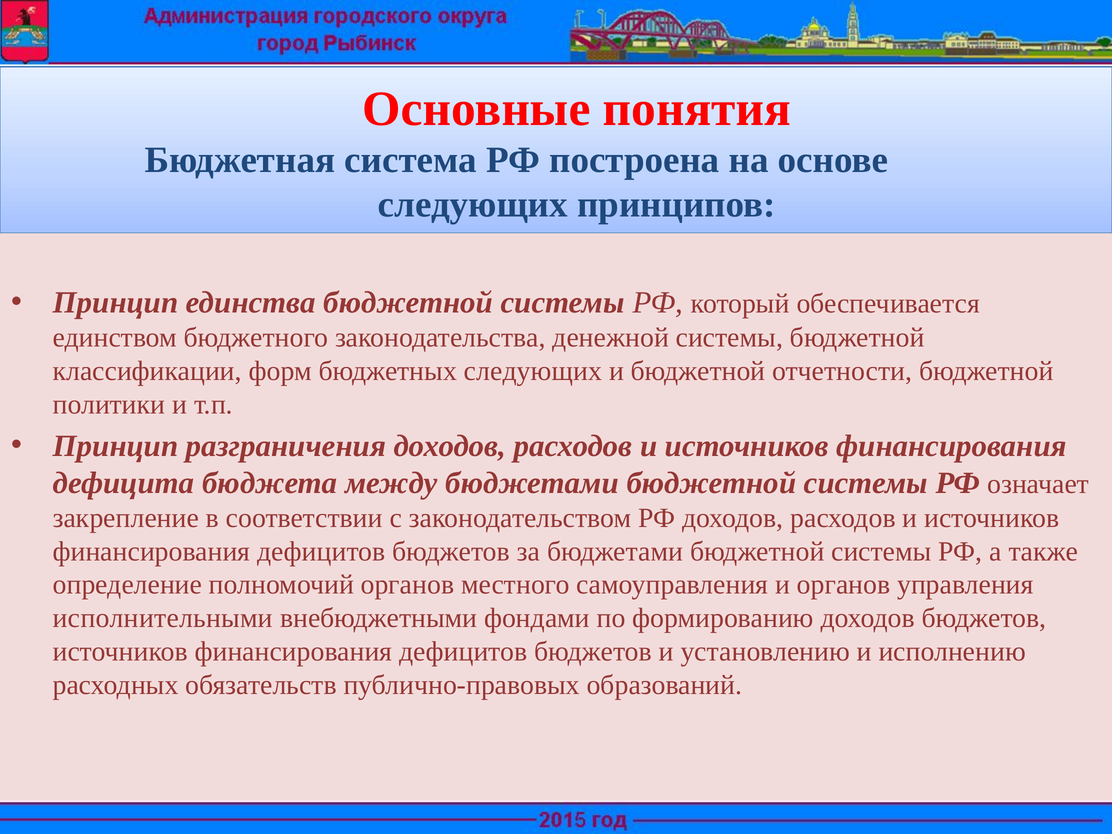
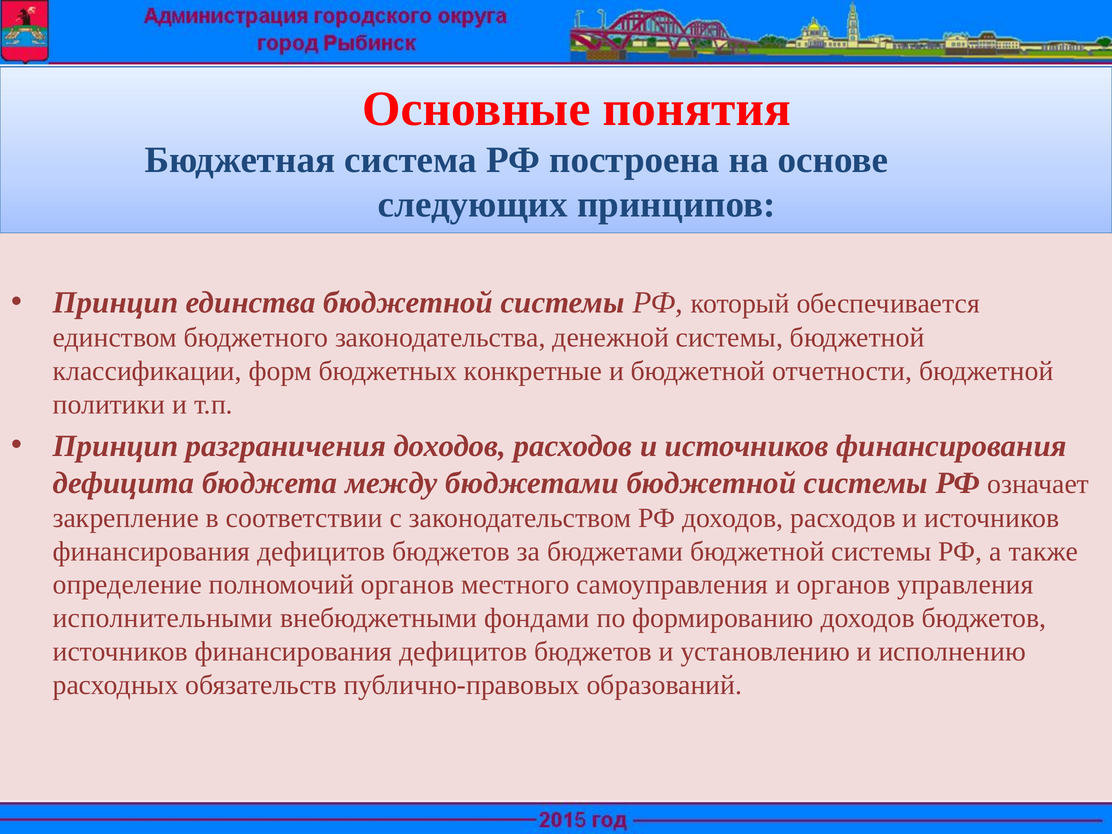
бюджетных следующих: следующих -> конкретные (533, 371)
